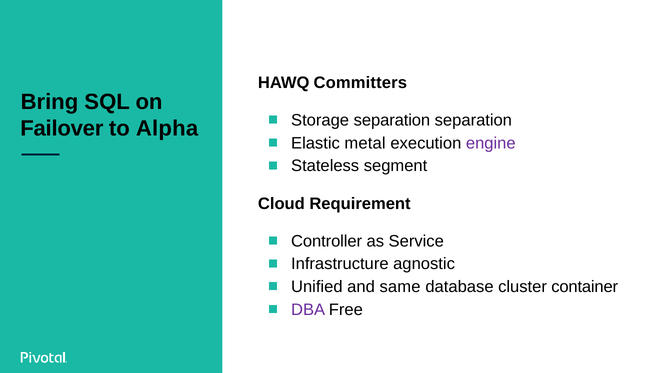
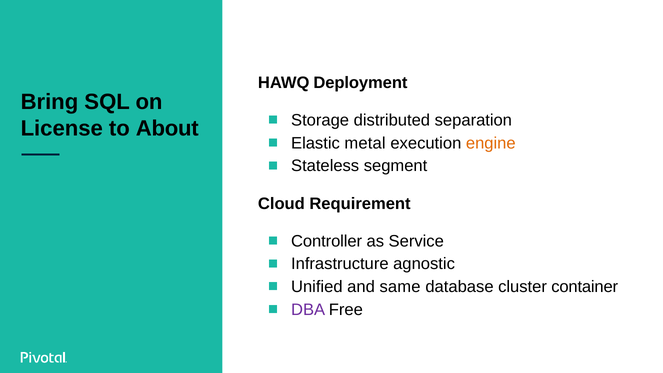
Committers: Committers -> Deployment (360, 83)
Storage separation: separation -> distributed (392, 120)
Failover: Failover -> License (62, 128)
Alpha: Alpha -> About (167, 128)
engine colour: purple -> orange (491, 143)
